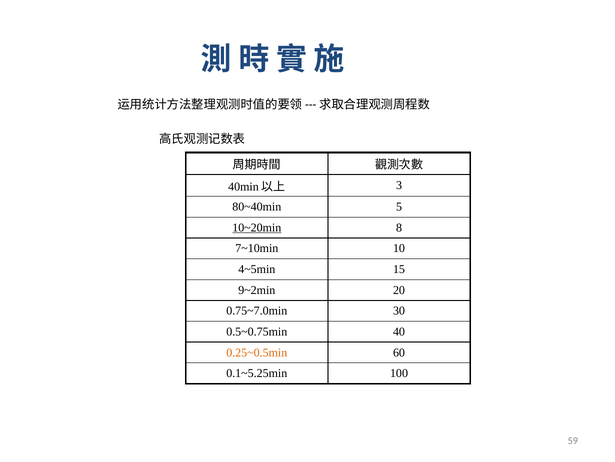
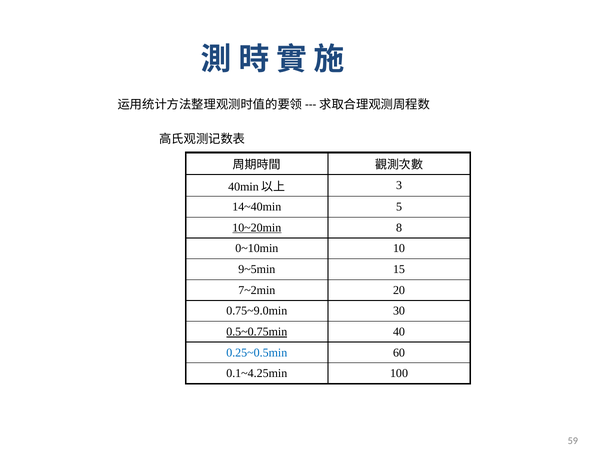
80~40min: 80~40min -> 14~40min (257, 207)
7~10min: 7~10min -> 0~10min (257, 248)
4~5min: 4~5min -> 9~5min (257, 269)
9~2min: 9~2min -> 7~2min (257, 290)
0.75~7.0min: 0.75~7.0min -> 0.75~9.0min (257, 310)
0.5~0.75min underline: none -> present (257, 331)
0.25~0.5min colour: orange -> blue (257, 352)
0.1~5.25min: 0.1~5.25min -> 0.1~4.25min (257, 373)
